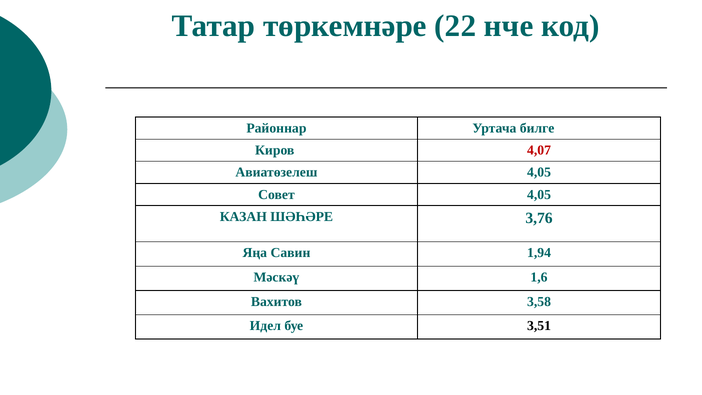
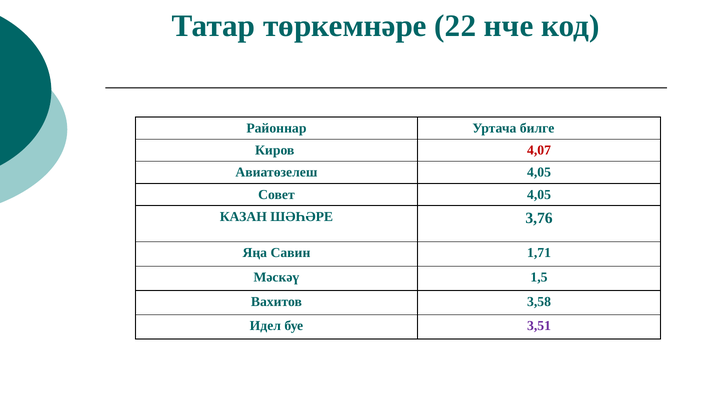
1,94: 1,94 -> 1,71 (539, 253)
1,6: 1,6 -> 1,5 (539, 277)
3,51 colour: black -> purple (539, 326)
